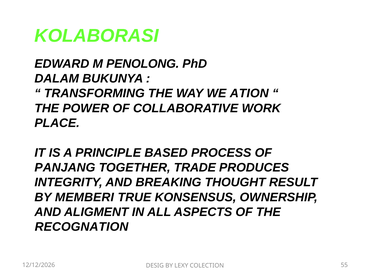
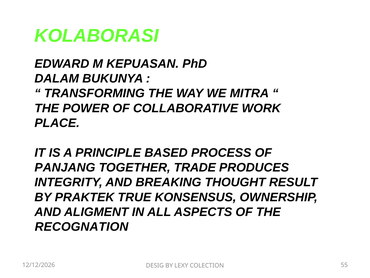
PENOLONG: PENOLONG -> KEPUASAN (143, 64)
ATION: ATION -> MITRA (249, 93)
MEMBERI: MEMBERI -> PRAKTEK (85, 197)
